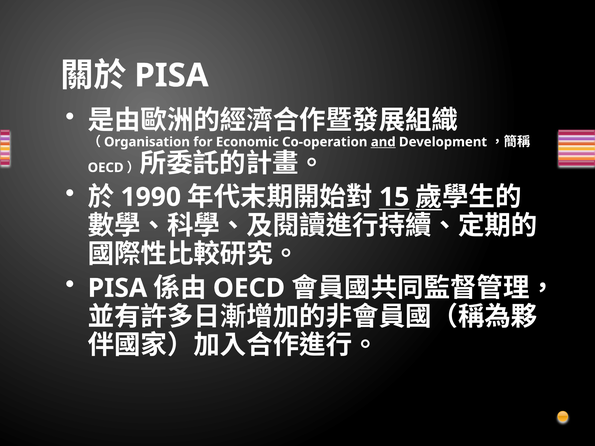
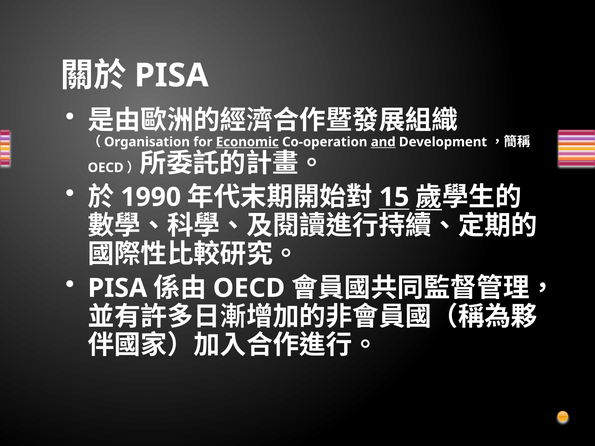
Economic underline: none -> present (247, 142)
